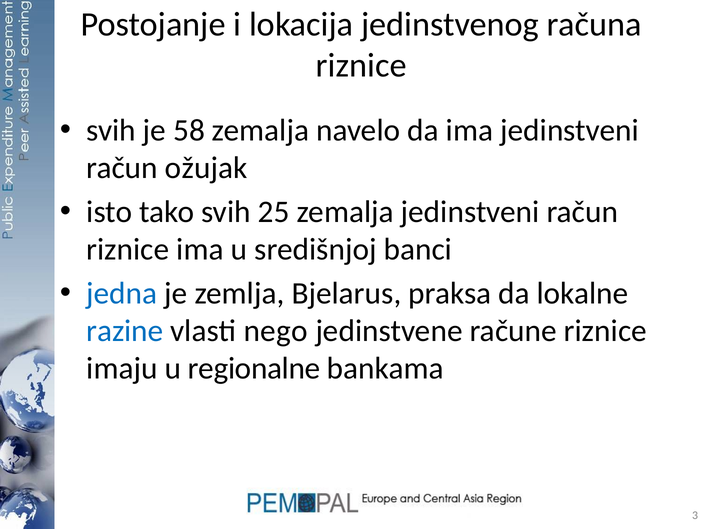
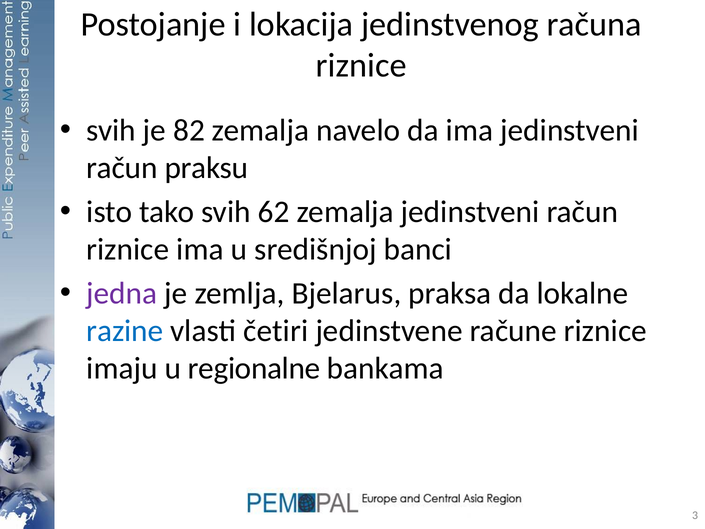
58: 58 -> 82 (189, 130)
ožujak: ožujak -> praksu (206, 168)
25: 25 -> 62 (274, 212)
jedna colour: blue -> purple (122, 293)
nego: nego -> četiri (276, 331)
